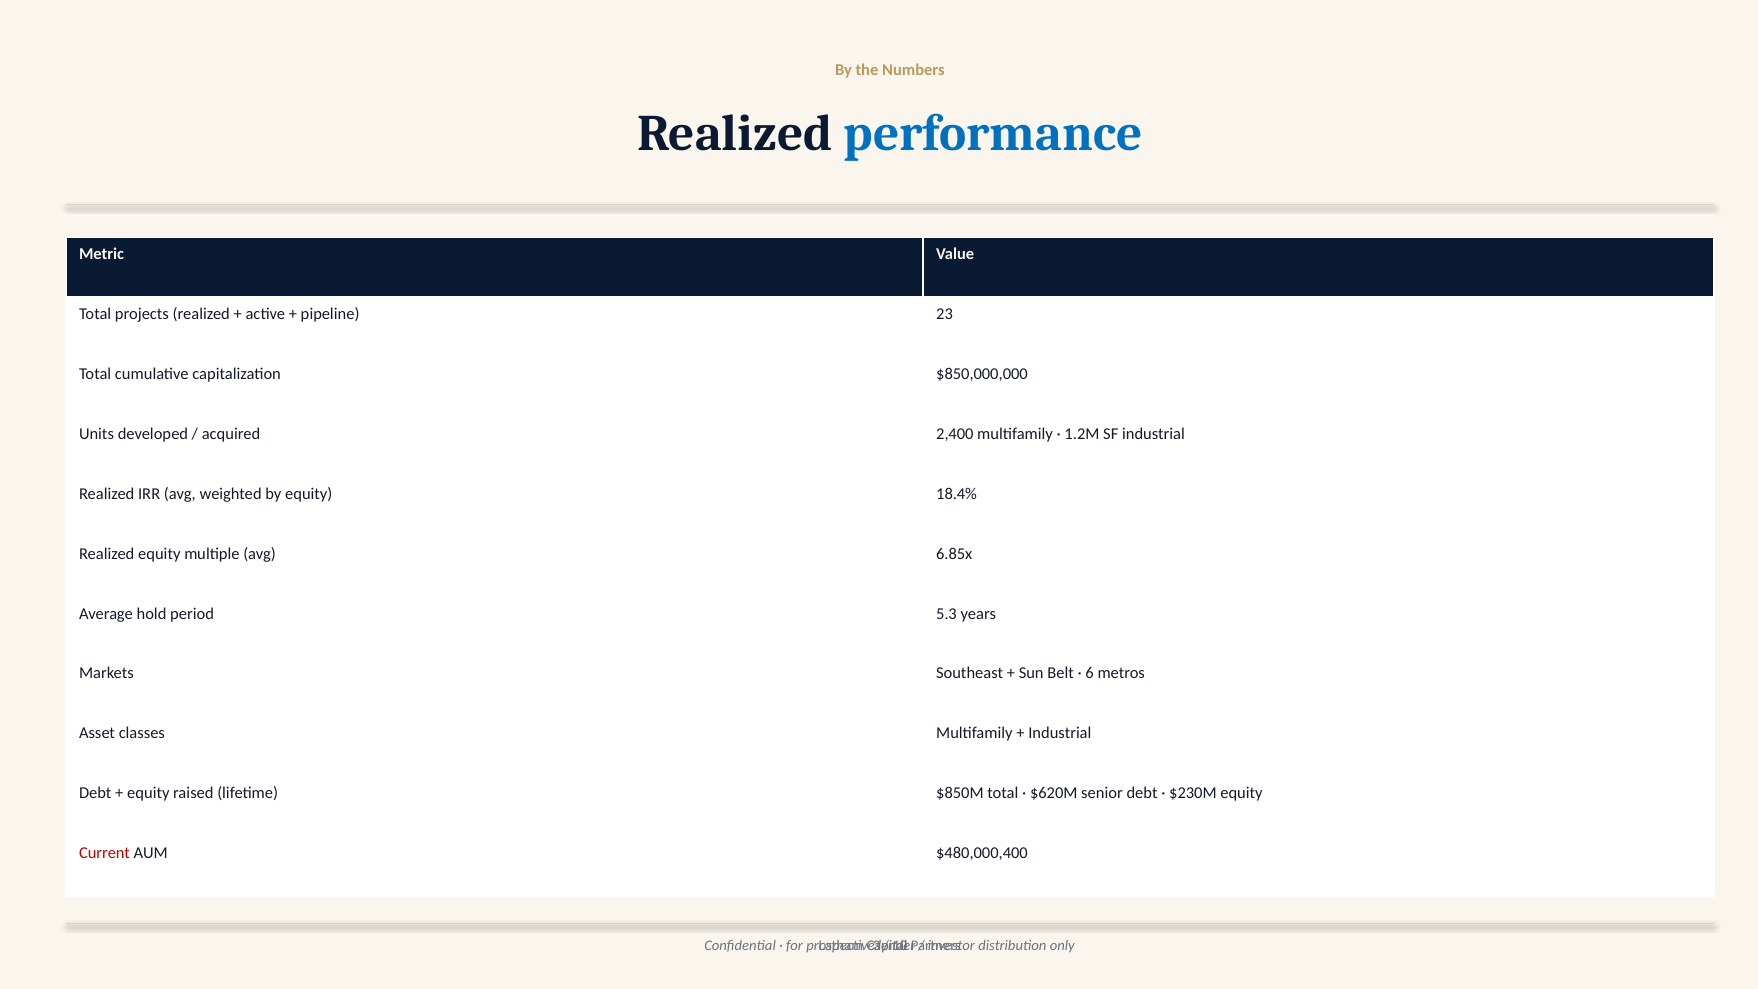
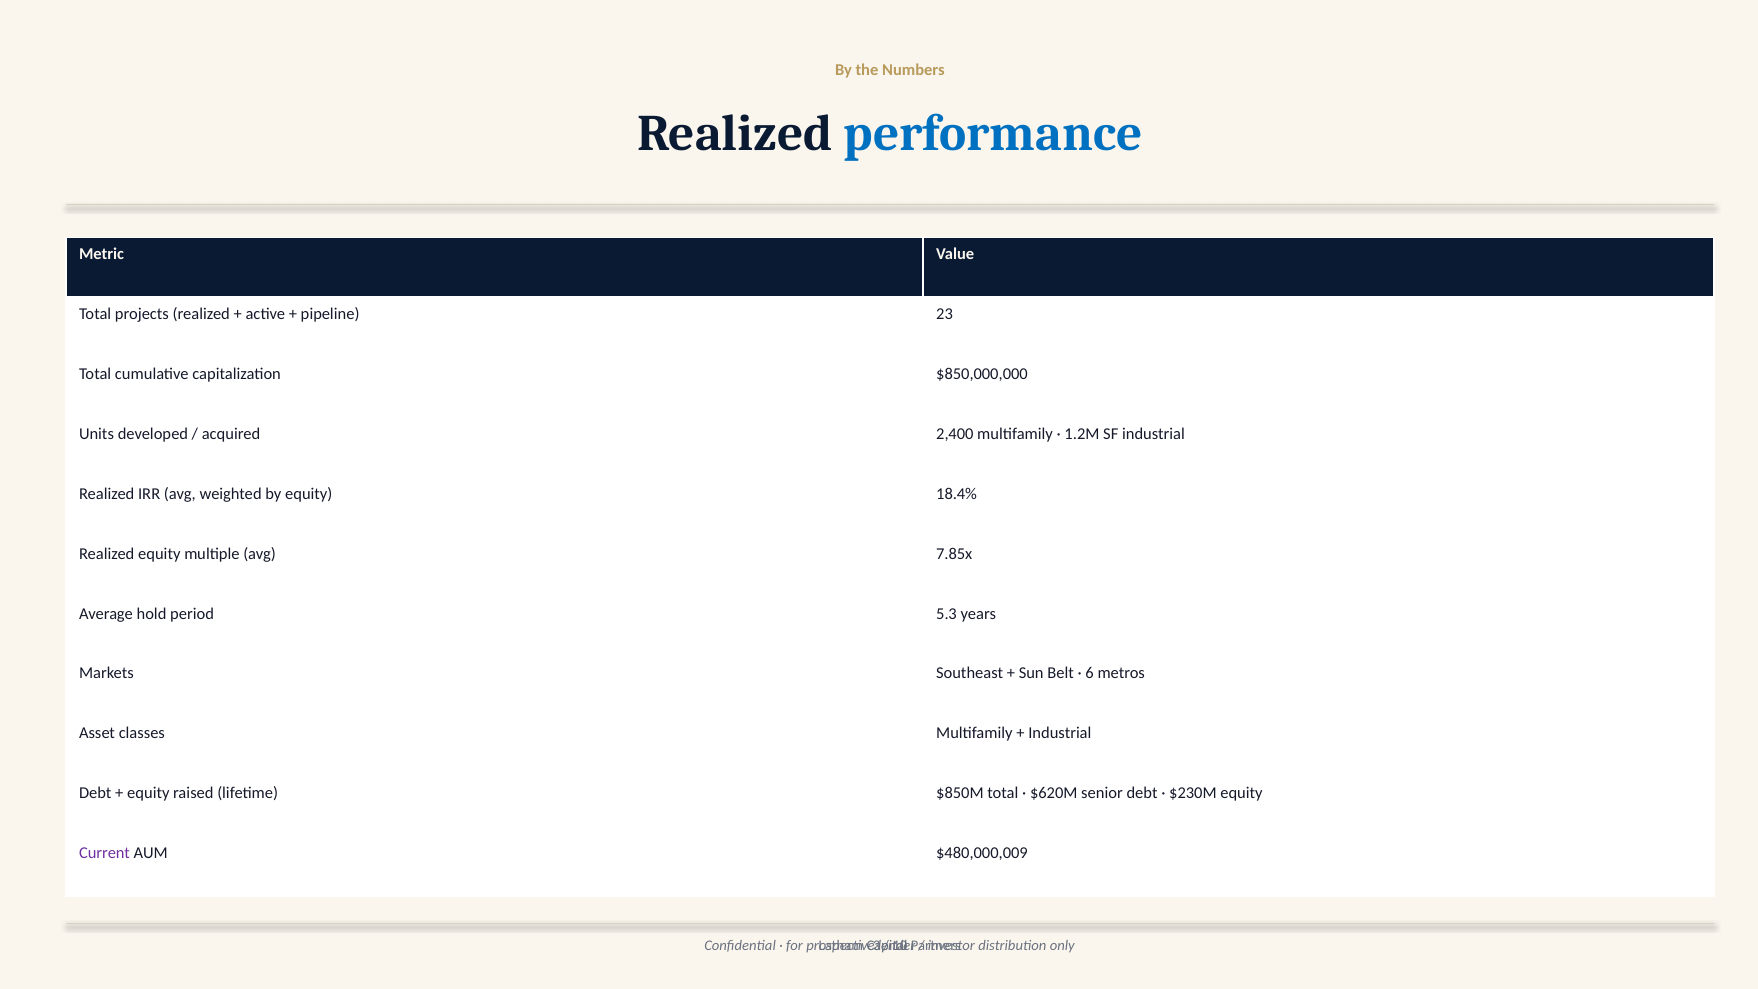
6.85x: 6.85x -> 7.85x (954, 554)
Current colour: red -> purple (105, 853)
$480,000,400: $480,000,400 -> $480,000,009 (982, 853)
